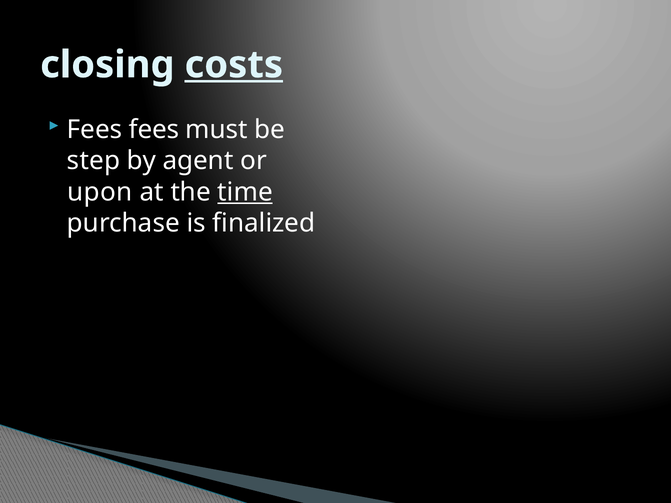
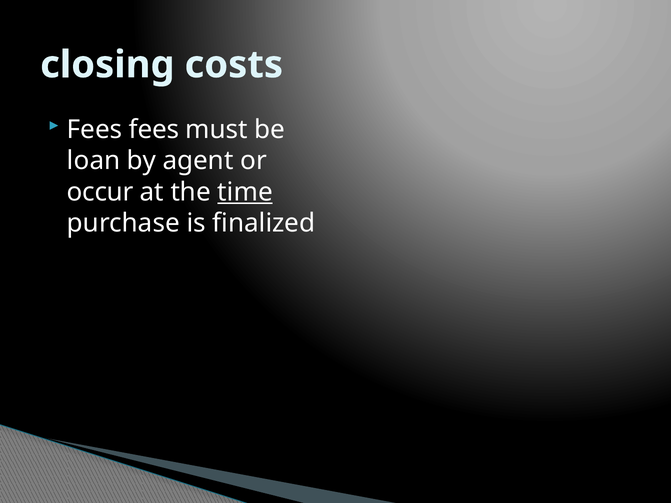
costs underline: present -> none (234, 65)
step: step -> loan (94, 161)
upon: upon -> occur (100, 192)
